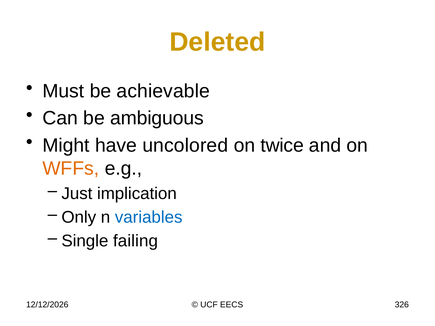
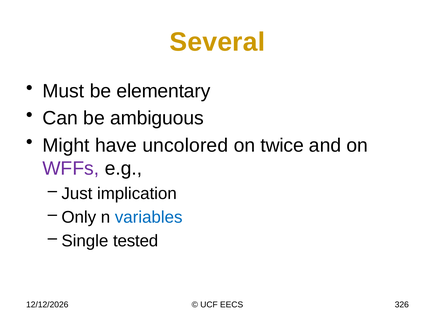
Deleted: Deleted -> Several (217, 42)
achievable: achievable -> elementary (163, 91)
WFFs colour: orange -> purple (71, 169)
failing: failing -> tested (136, 241)
